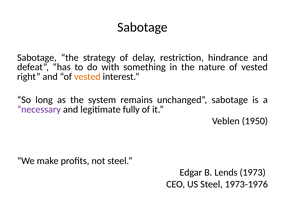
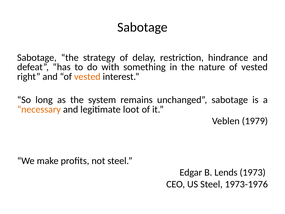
necessary colour: purple -> orange (39, 109)
fully: fully -> loot (131, 109)
1950: 1950 -> 1979 (255, 121)
